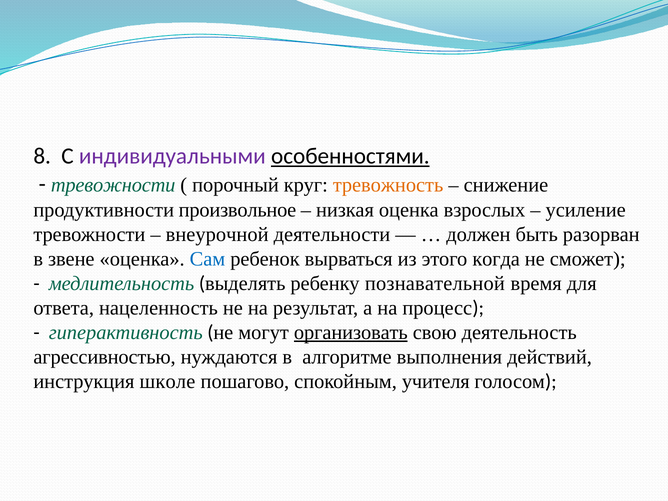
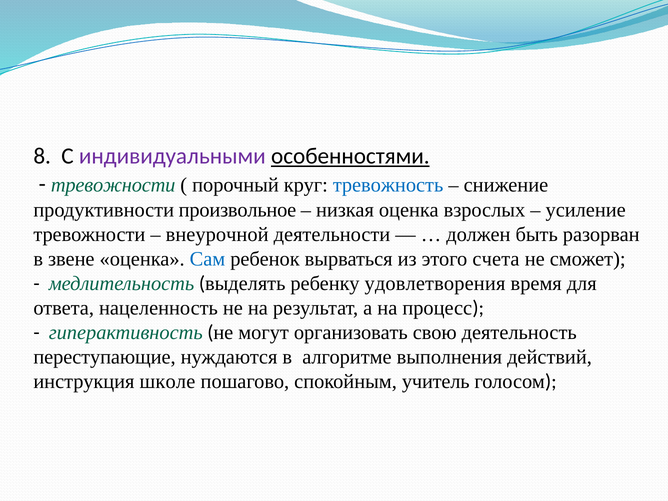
тревожность colour: orange -> blue (388, 185)
когда: когда -> счета (496, 259)
познавательной: познавательной -> удовлетворения (435, 283)
организовать underline: present -> none (351, 332)
агрессивностью: агрессивностью -> переступающие (105, 357)
учителя: учителя -> учитель (436, 381)
